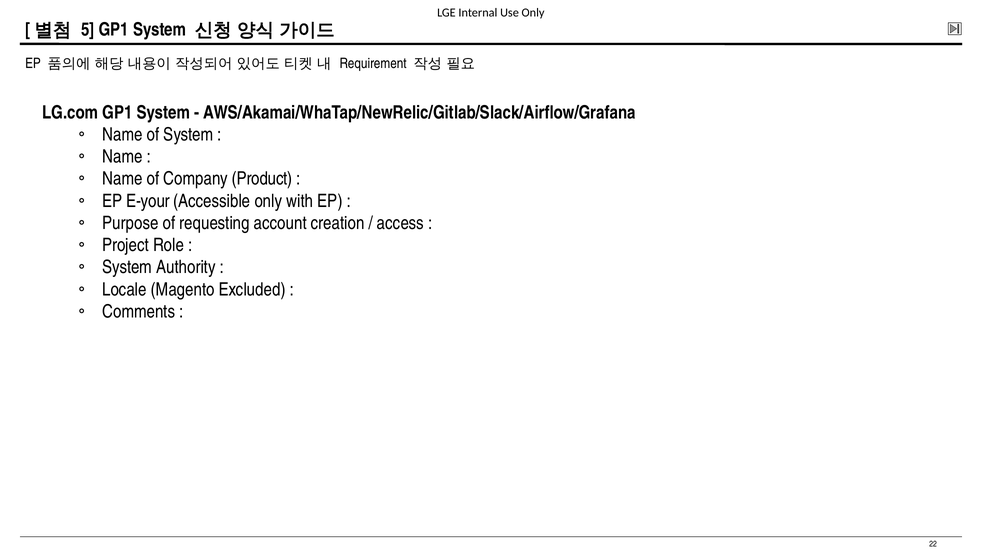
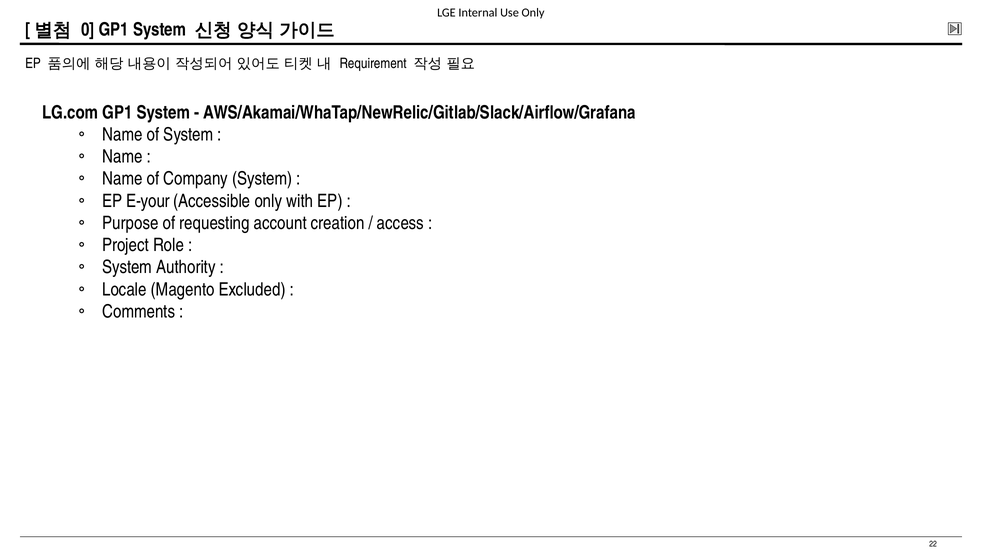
5: 5 -> 0 (88, 30)
Company Product: Product -> System (262, 179)
